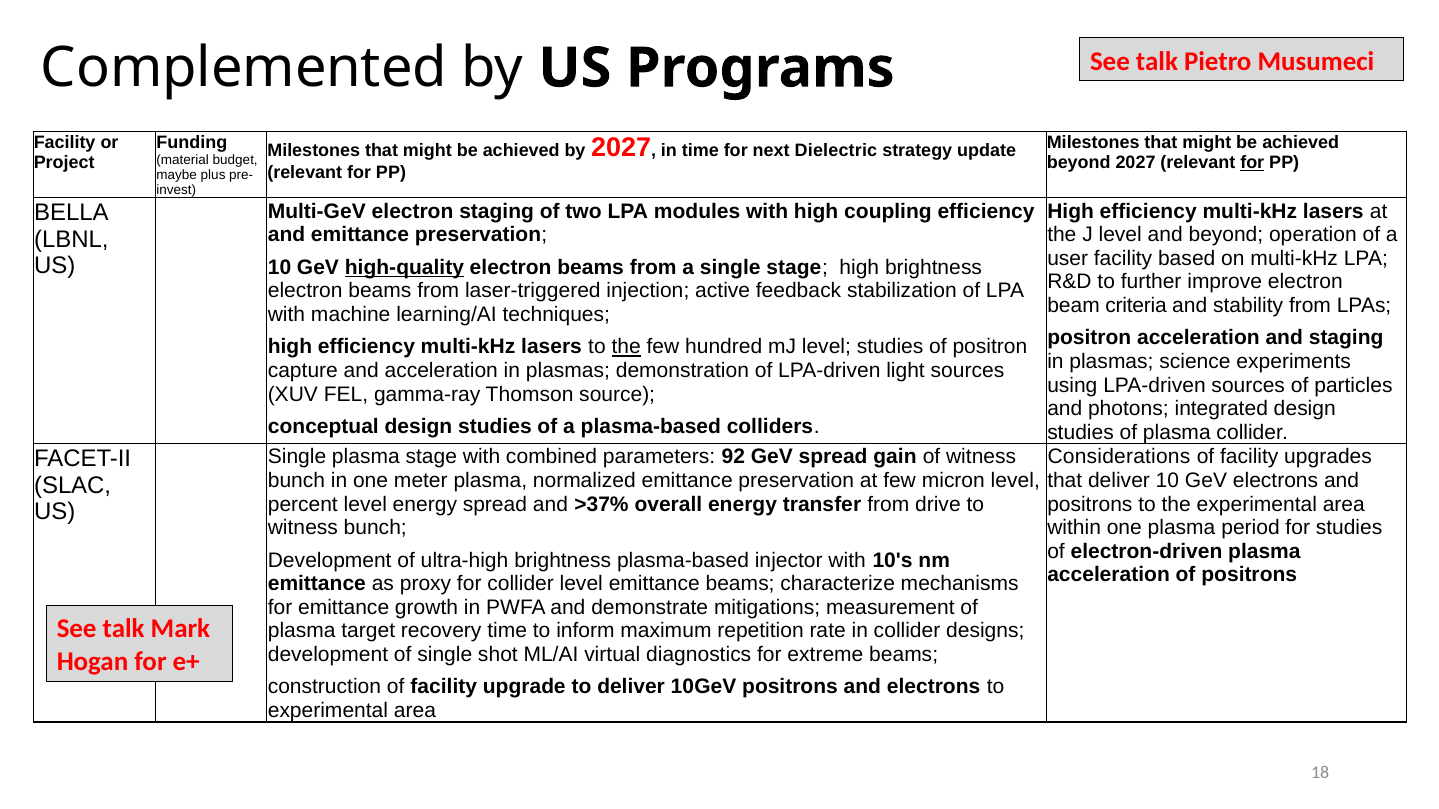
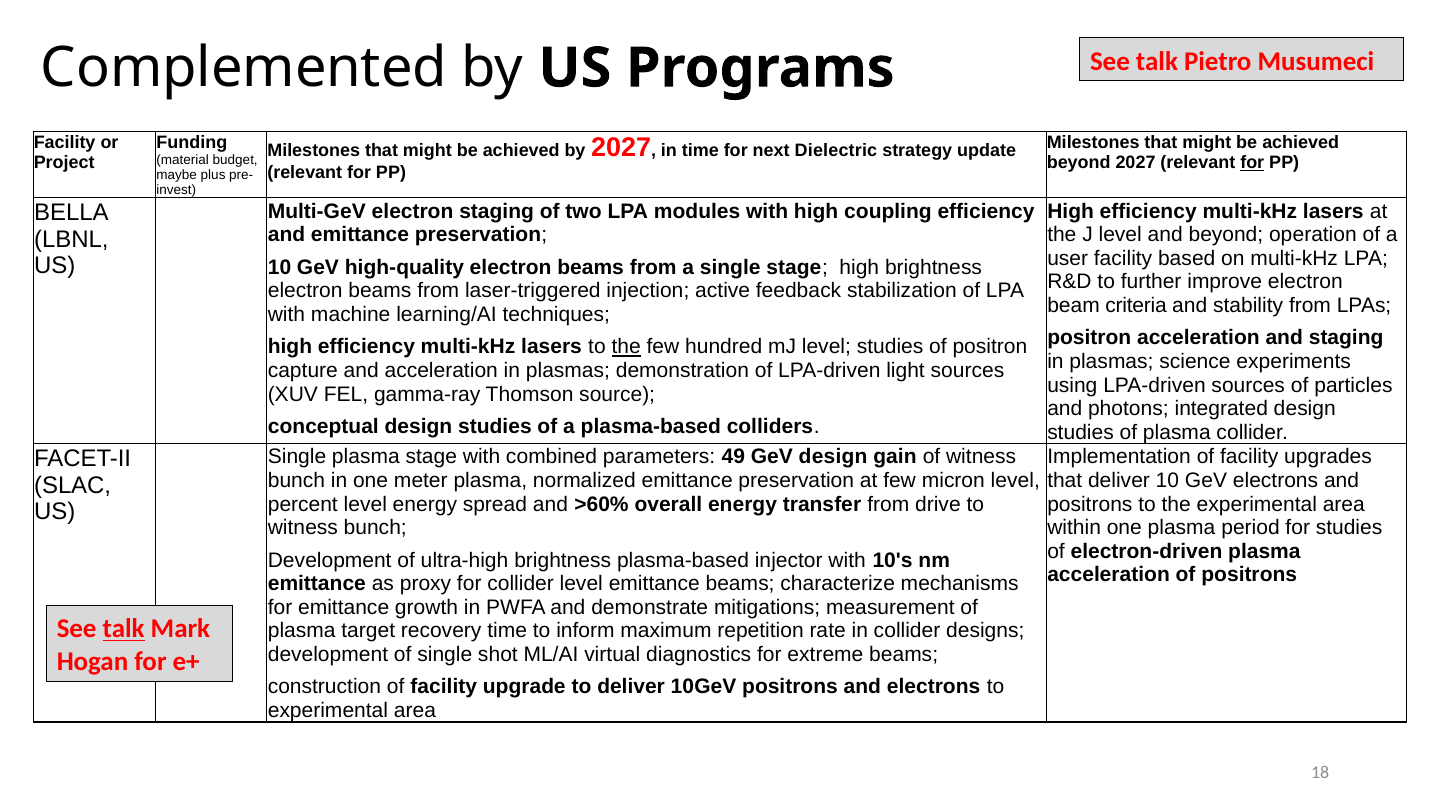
high-quality underline: present -> none (404, 267)
92: 92 -> 49 (733, 457)
GeV spread: spread -> design (833, 457)
Considerations: Considerations -> Implementation (1119, 457)
>37%: >37% -> >60% (601, 504)
talk underline: none -> present (124, 629)
